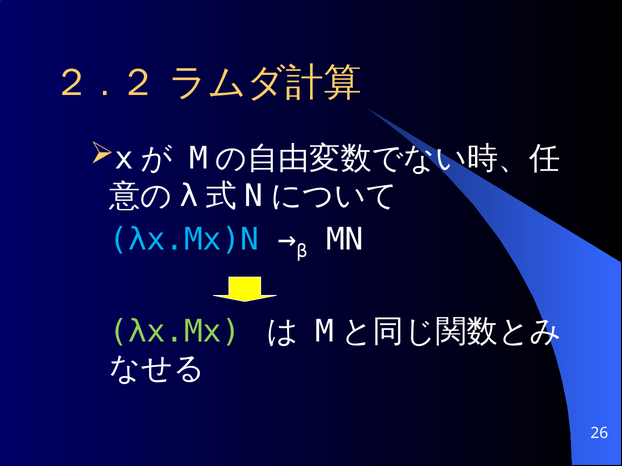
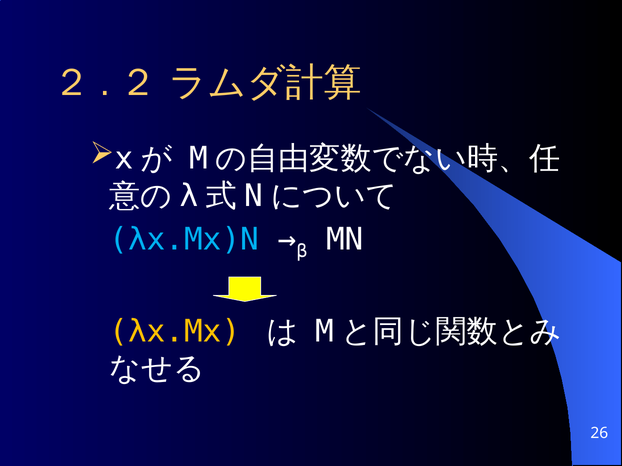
λx.Mx colour: light green -> yellow (175, 332)
